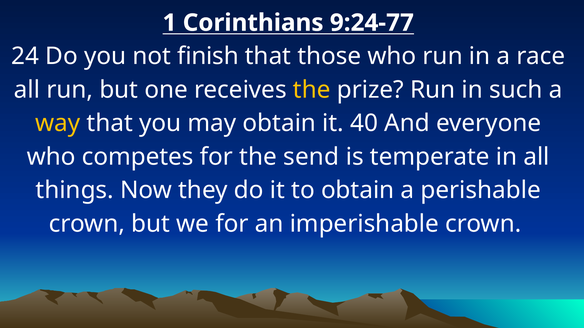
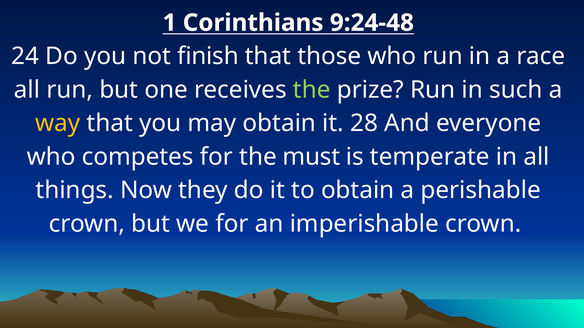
9:24-77: 9:24-77 -> 9:24-48 (372, 23)
the colour: yellow -> light green (312, 90)
40: 40 -> 28 (364, 123)
send: send -> must (311, 157)
